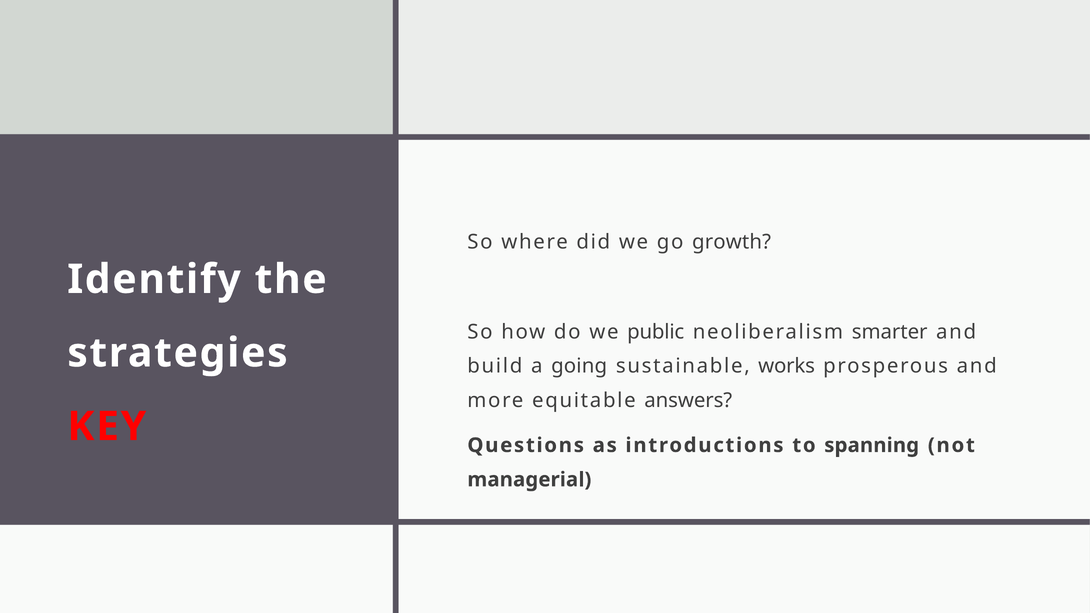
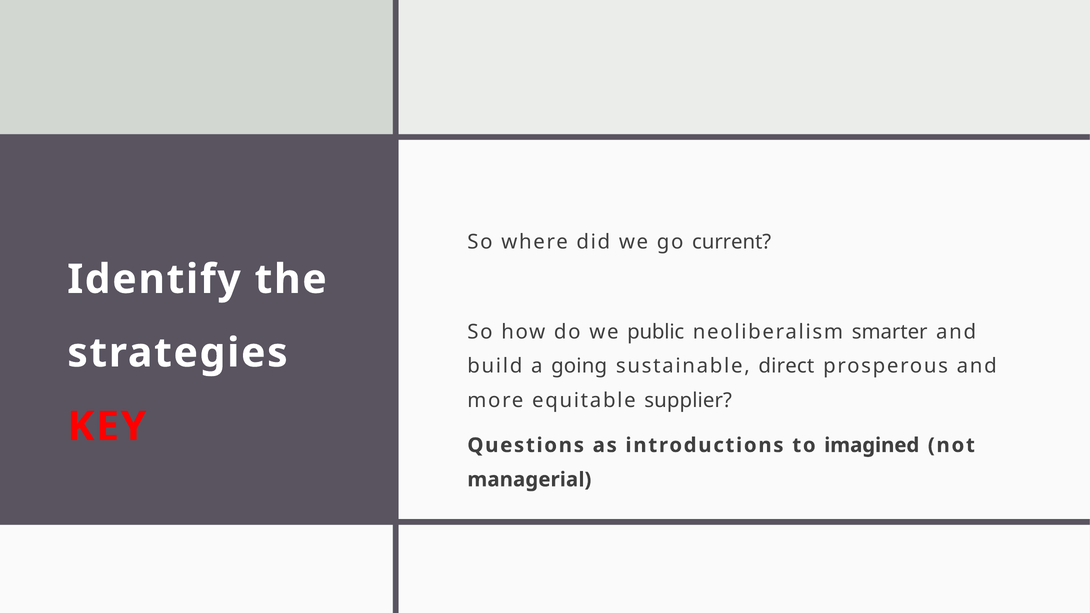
growth: growth -> current (732, 242)
works: works -> direct (786, 366)
answers: answers -> supplier (688, 401)
spanning: spanning -> imagined (872, 445)
